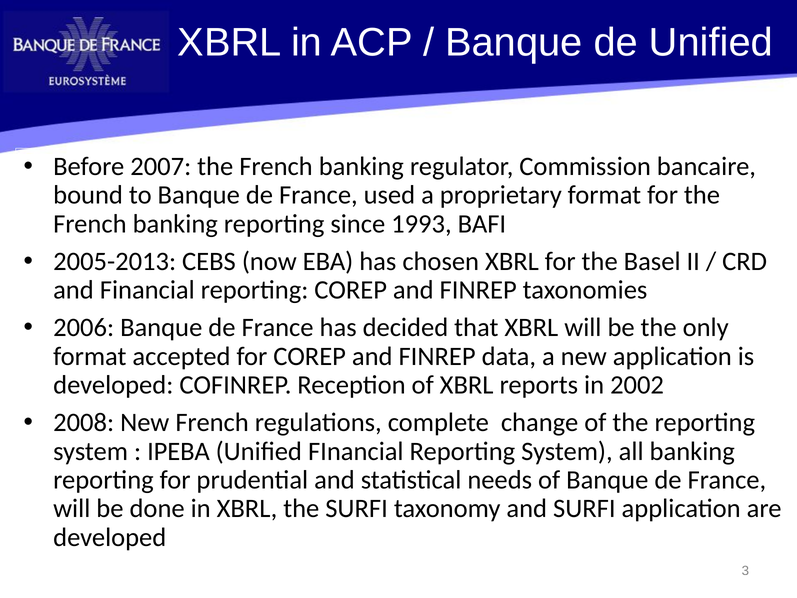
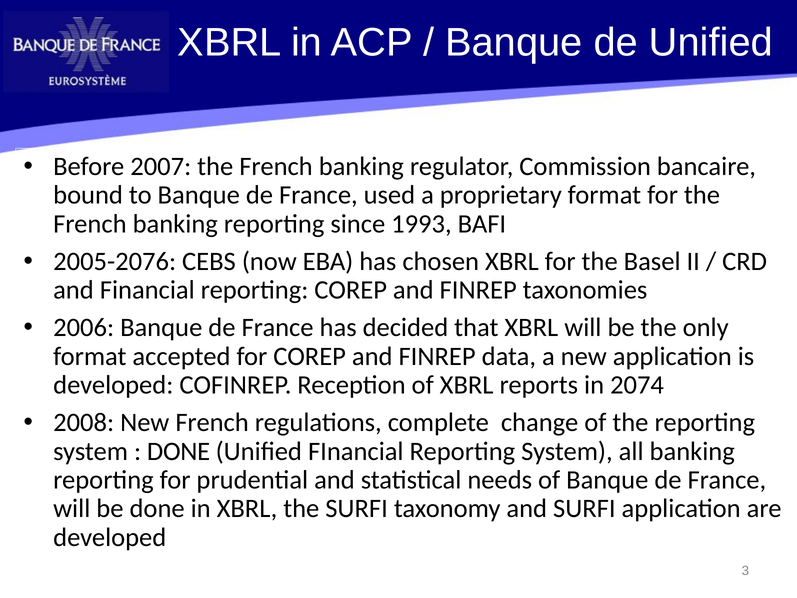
2005-2013: 2005-2013 -> 2005-2076 (115, 261)
2002: 2002 -> 2074 (637, 385)
IPEBA: IPEBA -> DONE (179, 451)
